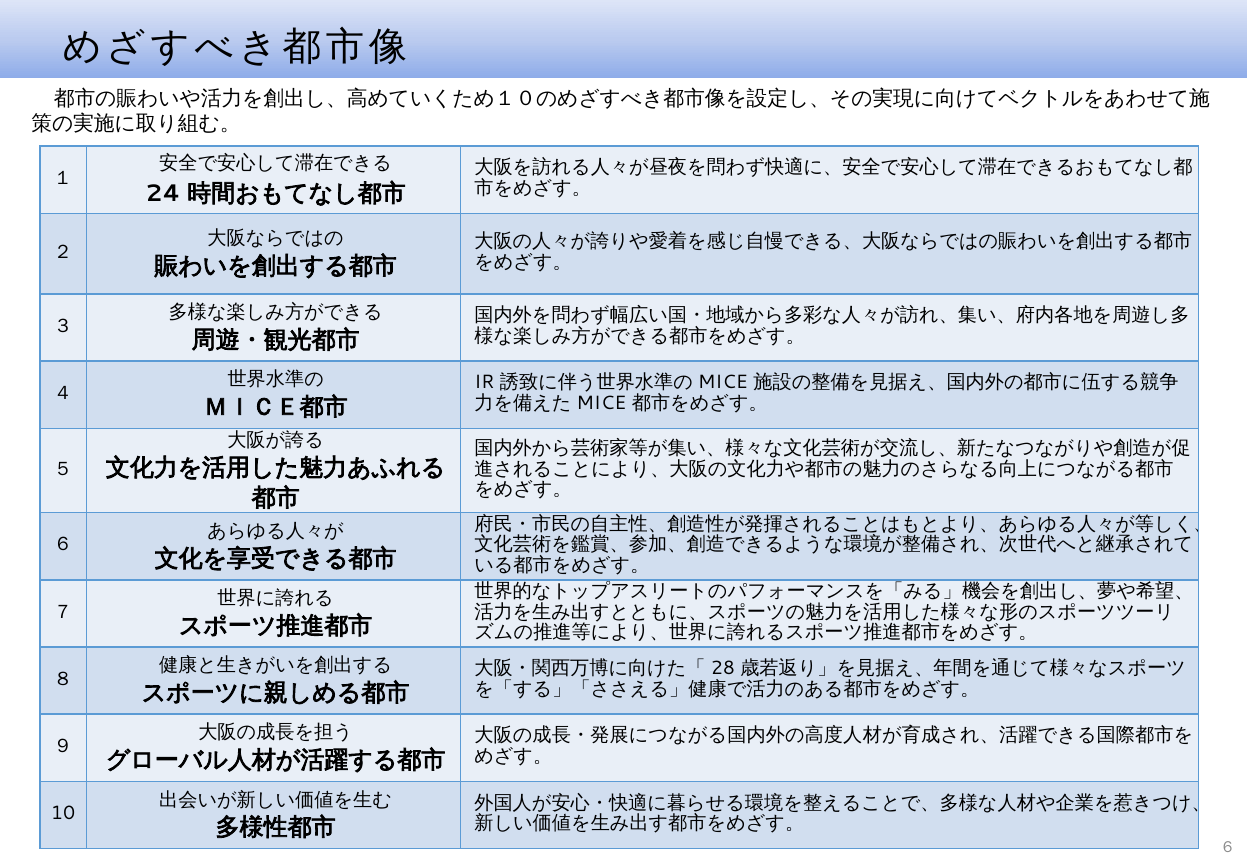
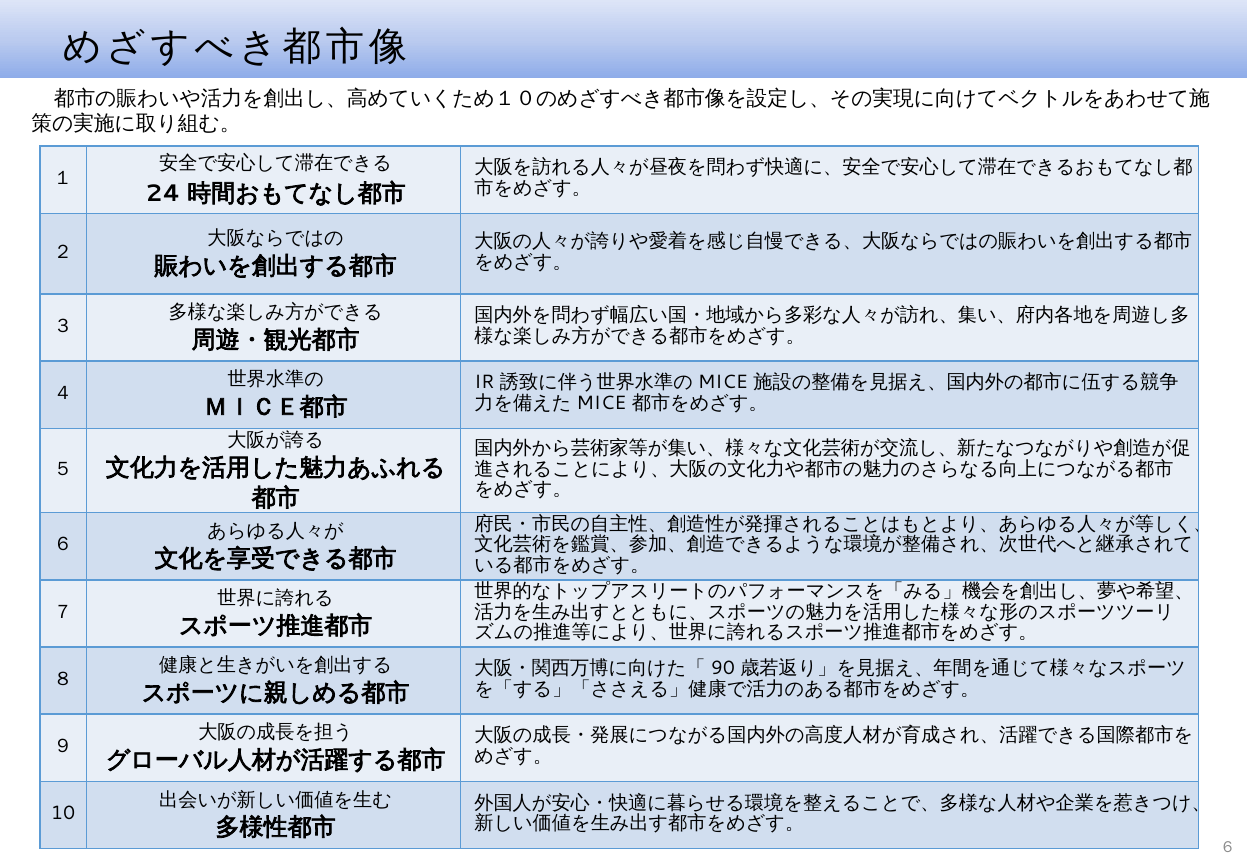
28: 28 -> 90 (723, 668)
